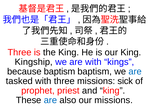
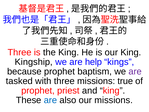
are with: with -> help (93, 62)
because baptism: baptism -> prophet (59, 71)
are colour: blue -> purple (135, 71)
sick: sick -> true (125, 81)
